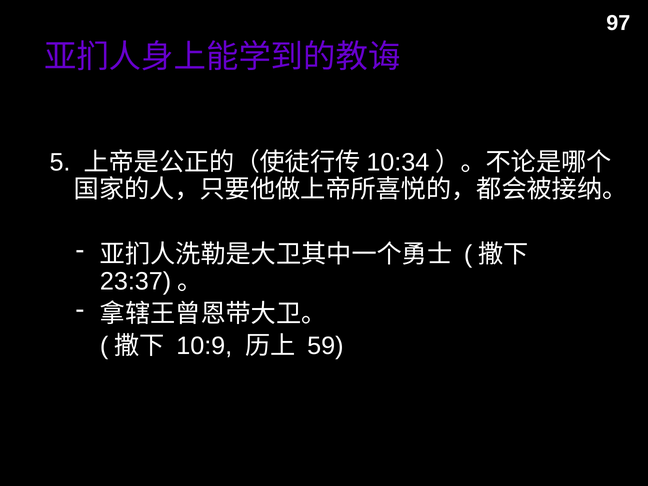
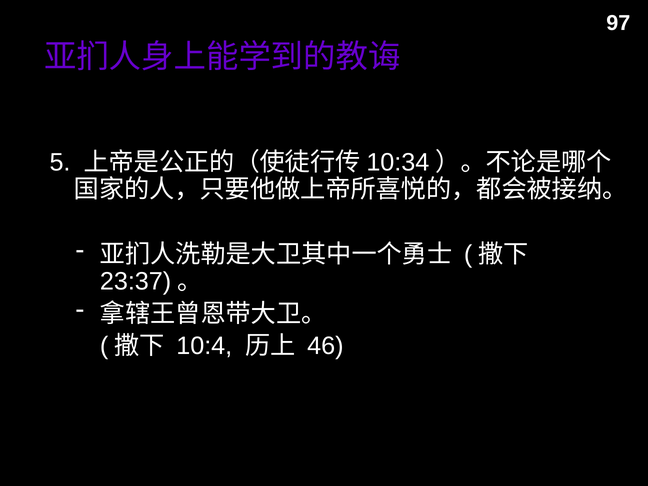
10:9: 10:9 -> 10:4 (204, 346)
59: 59 -> 46 (325, 346)
